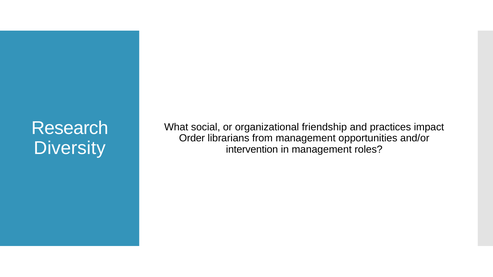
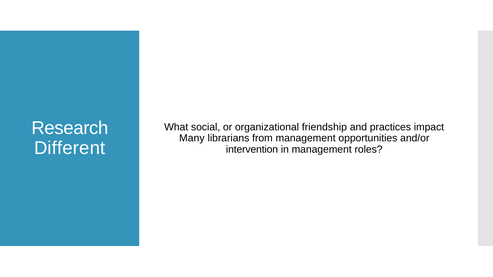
Order: Order -> Many (192, 138)
Diversity: Diversity -> Different (70, 148)
